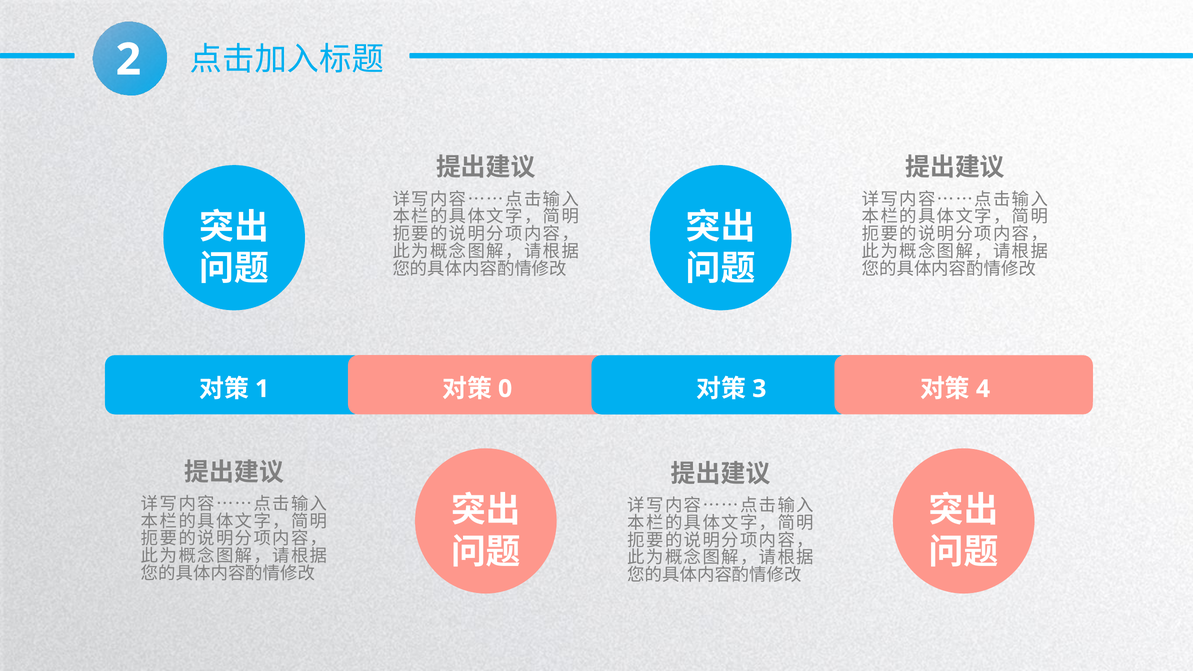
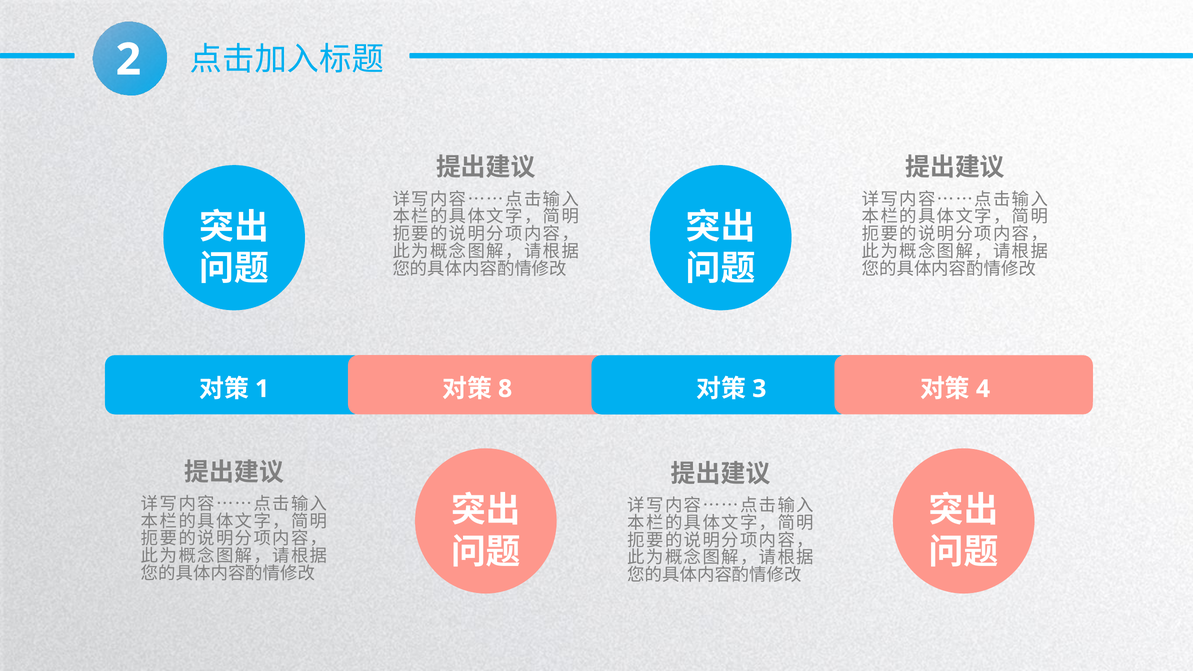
0: 0 -> 8 (505, 389)
